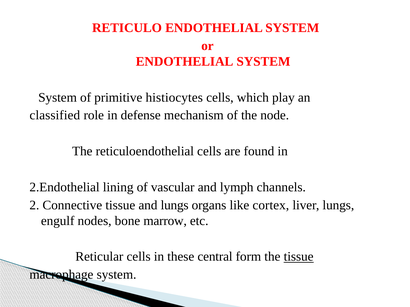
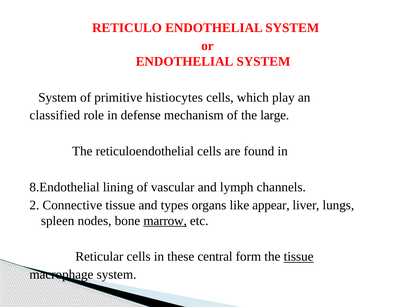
node: node -> large (275, 116)
2.Endothelial: 2.Endothelial -> 8.Endothelial (65, 187)
and lungs: lungs -> types (175, 205)
cortex: cortex -> appear (271, 205)
engulf: engulf -> spleen (58, 221)
marrow underline: none -> present (165, 221)
